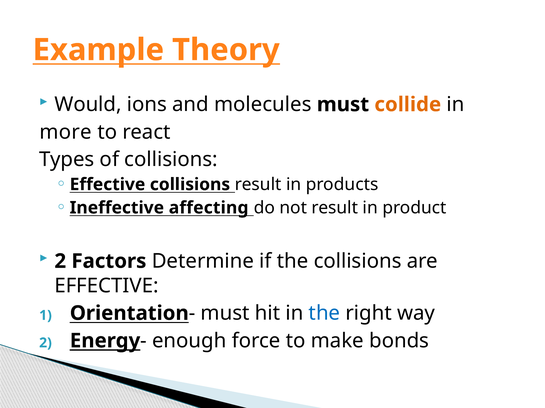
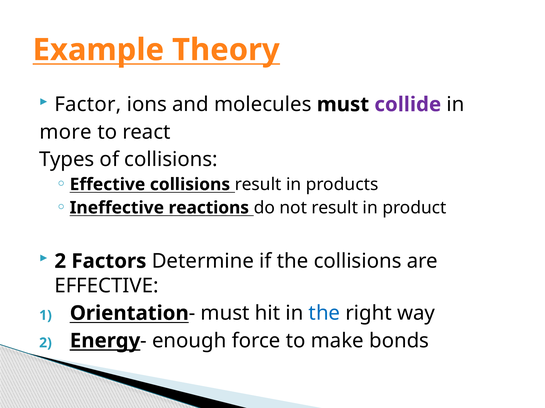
Would: Would -> Factor (88, 105)
collide colour: orange -> purple (408, 105)
affecting: affecting -> reactions (209, 208)
